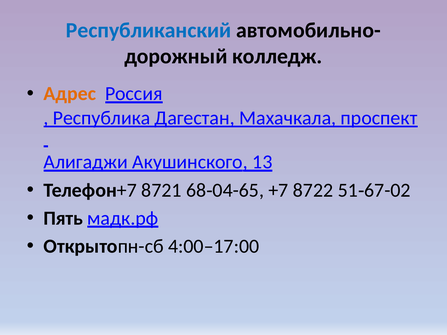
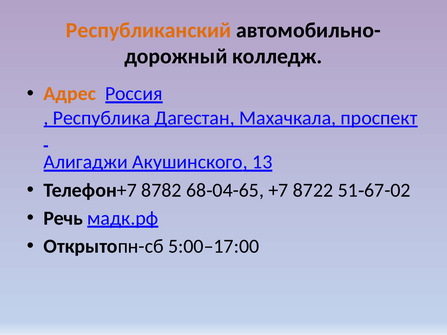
Республиканский colour: blue -> orange (149, 30)
8721: 8721 -> 8782 (161, 190)
Пять: Пять -> Речь (63, 218)
4:00–17:00: 4:00–17:00 -> 5:00–17:00 (214, 247)
